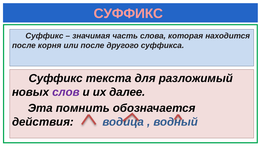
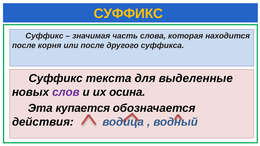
СУФФИКС colour: pink -> yellow (128, 14)
разложимый: разложимый -> выделенные (196, 79)
далее: далее -> осина (127, 92)
помнить: помнить -> купается (83, 108)
